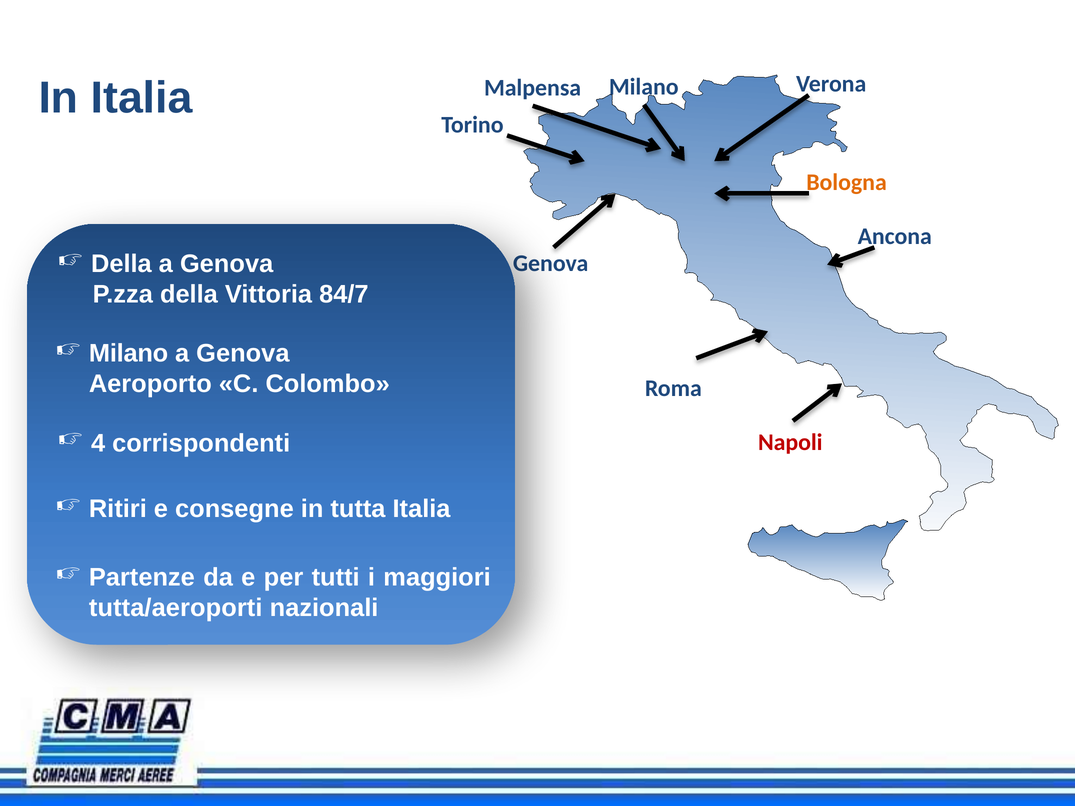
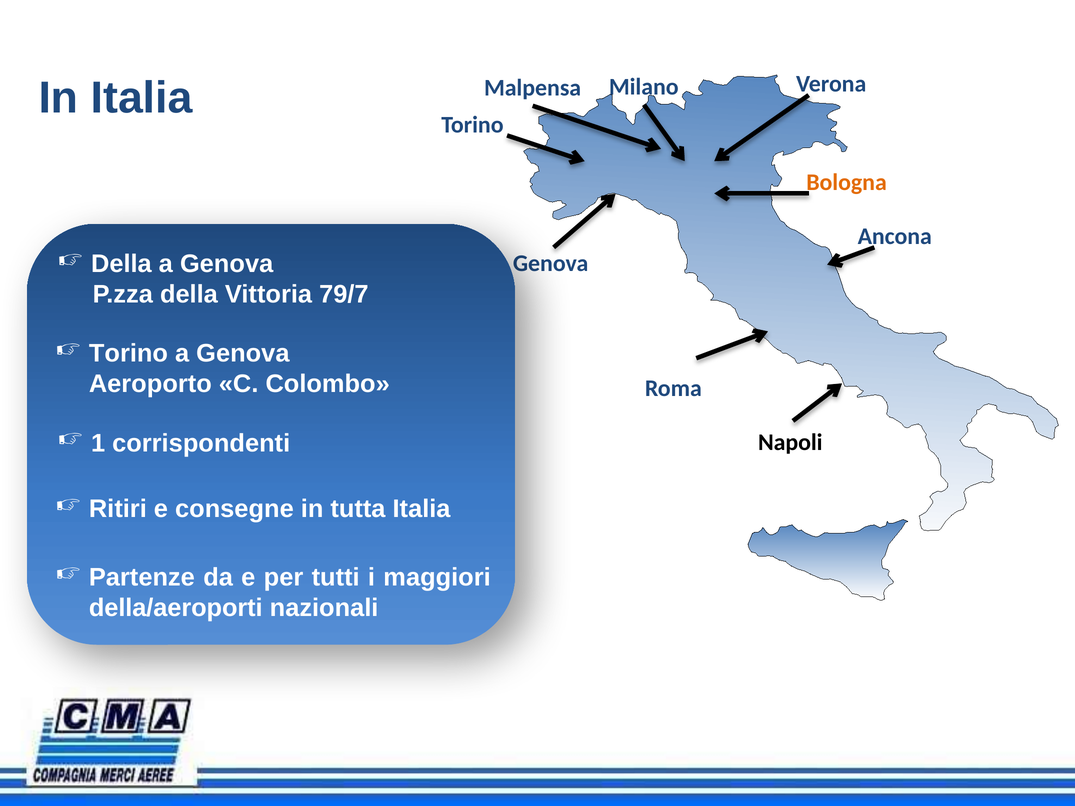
84/7: 84/7 -> 79/7 (344, 295)
Milano: Milano -> Torino (128, 353)
4: 4 -> 1 (98, 443)
Napoli colour: red -> black (790, 442)
tutta/aeroporti: tutta/aeroporti -> della/aeroporti (176, 608)
